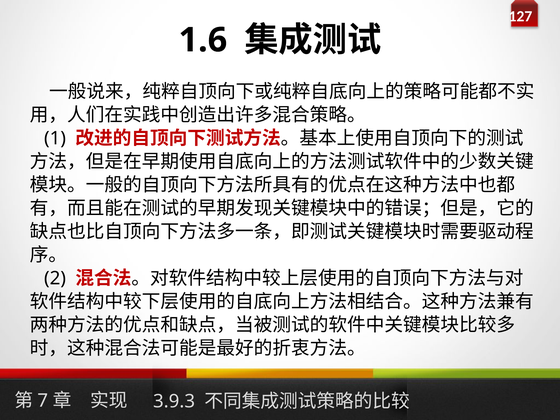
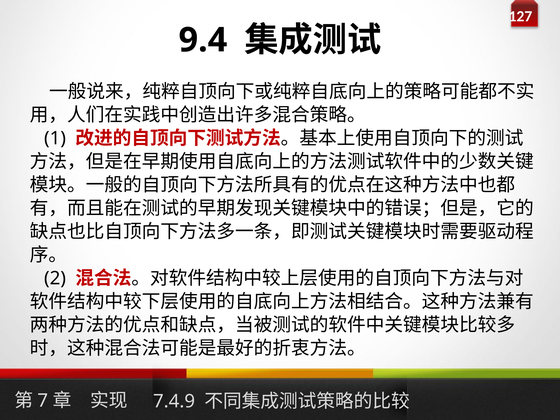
1.6: 1.6 -> 9.4 (203, 40)
3.9.3: 3.9.3 -> 7.4.9 (174, 401)
